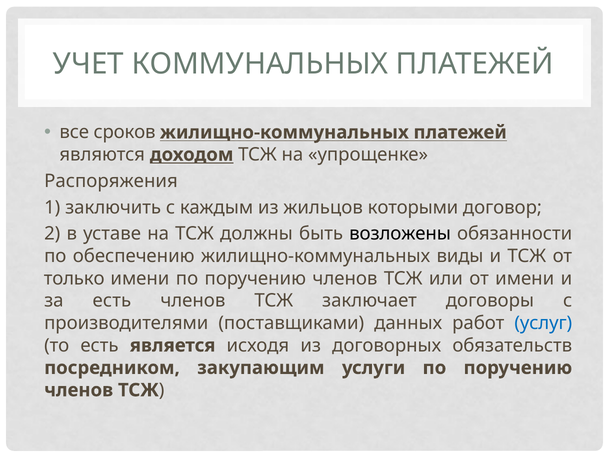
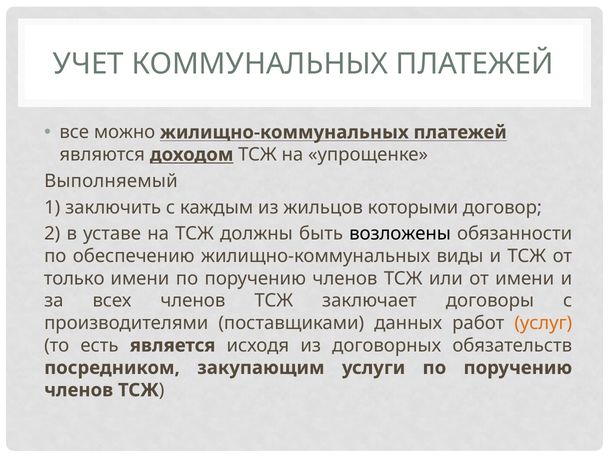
сроков: сроков -> можно (125, 132)
Распоряжения: Распоряжения -> Выполняемый (111, 181)
за есть: есть -> всех (112, 301)
услуг colour: blue -> orange (543, 323)
